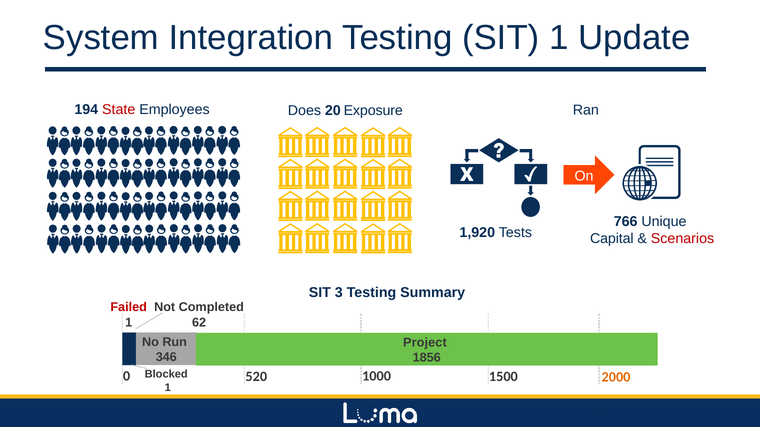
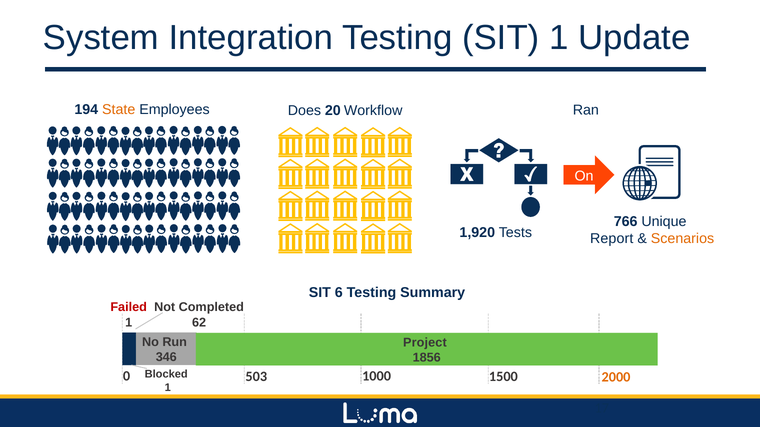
State colour: red -> orange (119, 110)
Exposure: Exposure -> Workflow (373, 110)
Capital: Capital -> Report (612, 239)
Scenarios colour: red -> orange (683, 239)
3: 3 -> 6 (339, 293)
520: 520 -> 503 (256, 377)
